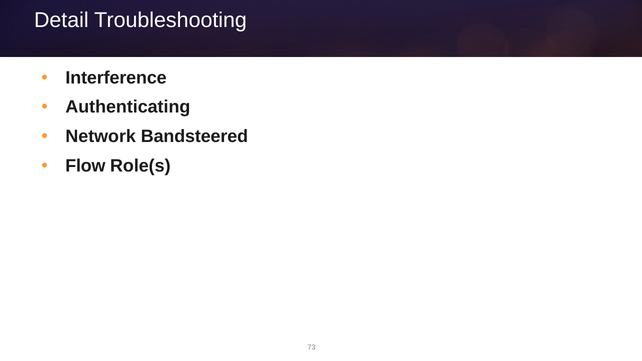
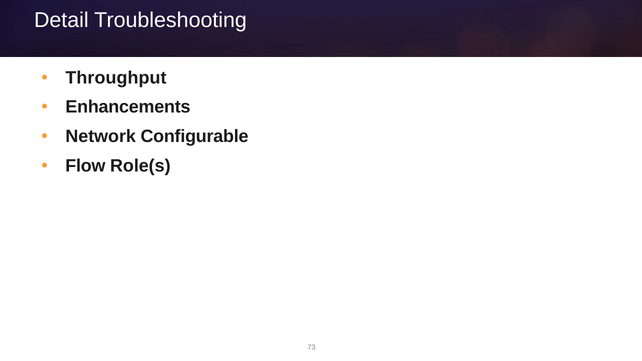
Interference: Interference -> Throughput (116, 78)
Authenticating: Authenticating -> Enhancements (128, 107)
Bandsteered: Bandsteered -> Configurable (194, 136)
